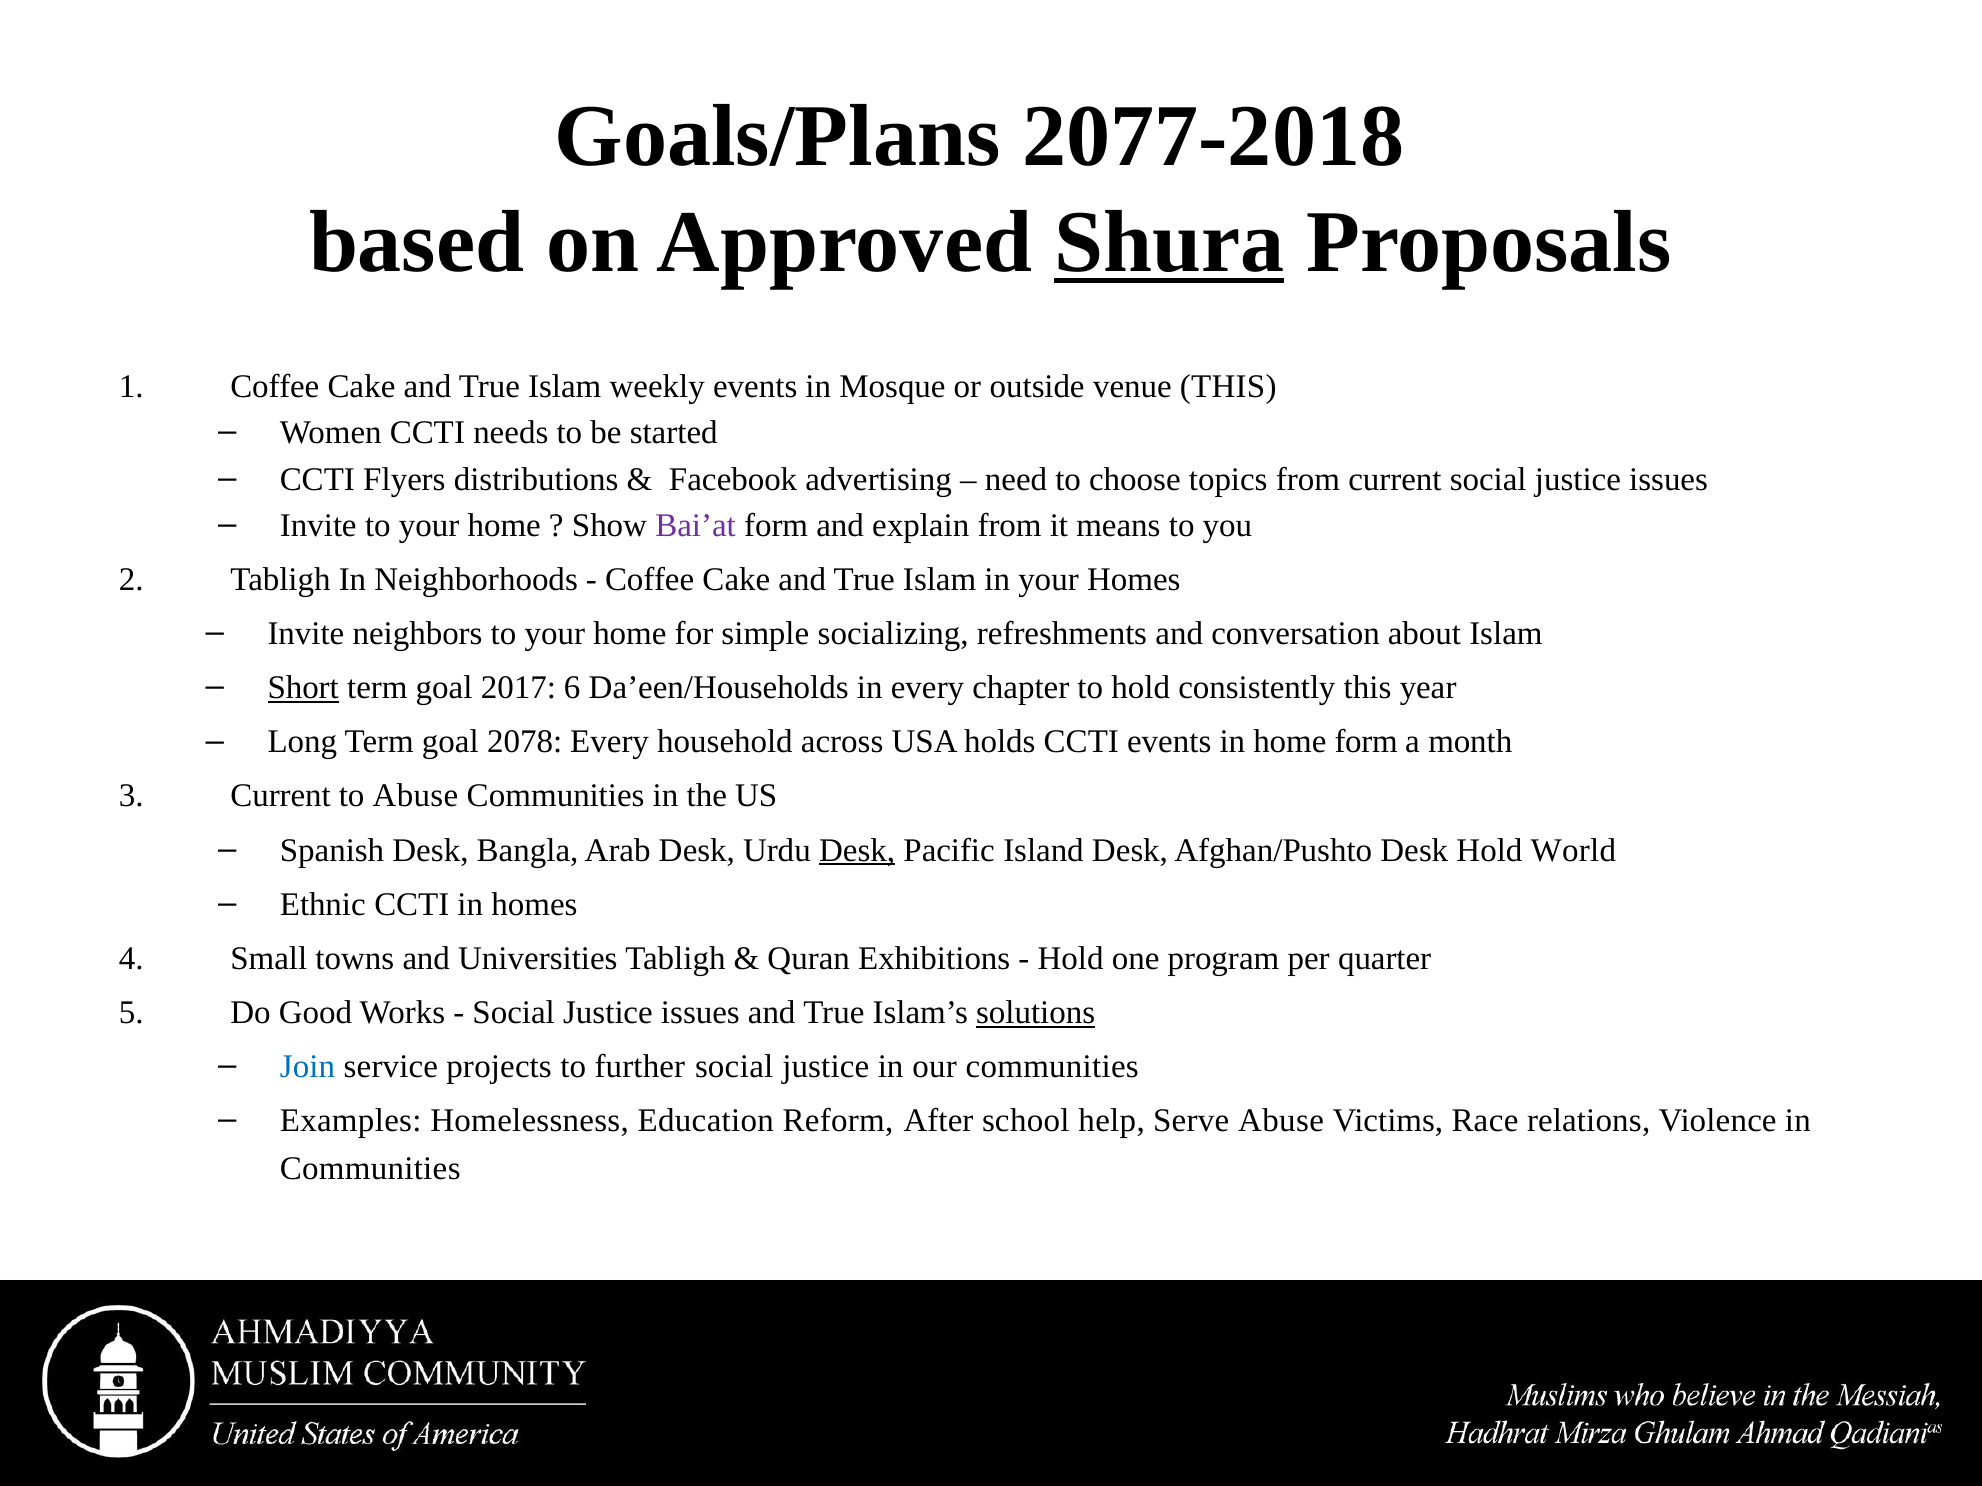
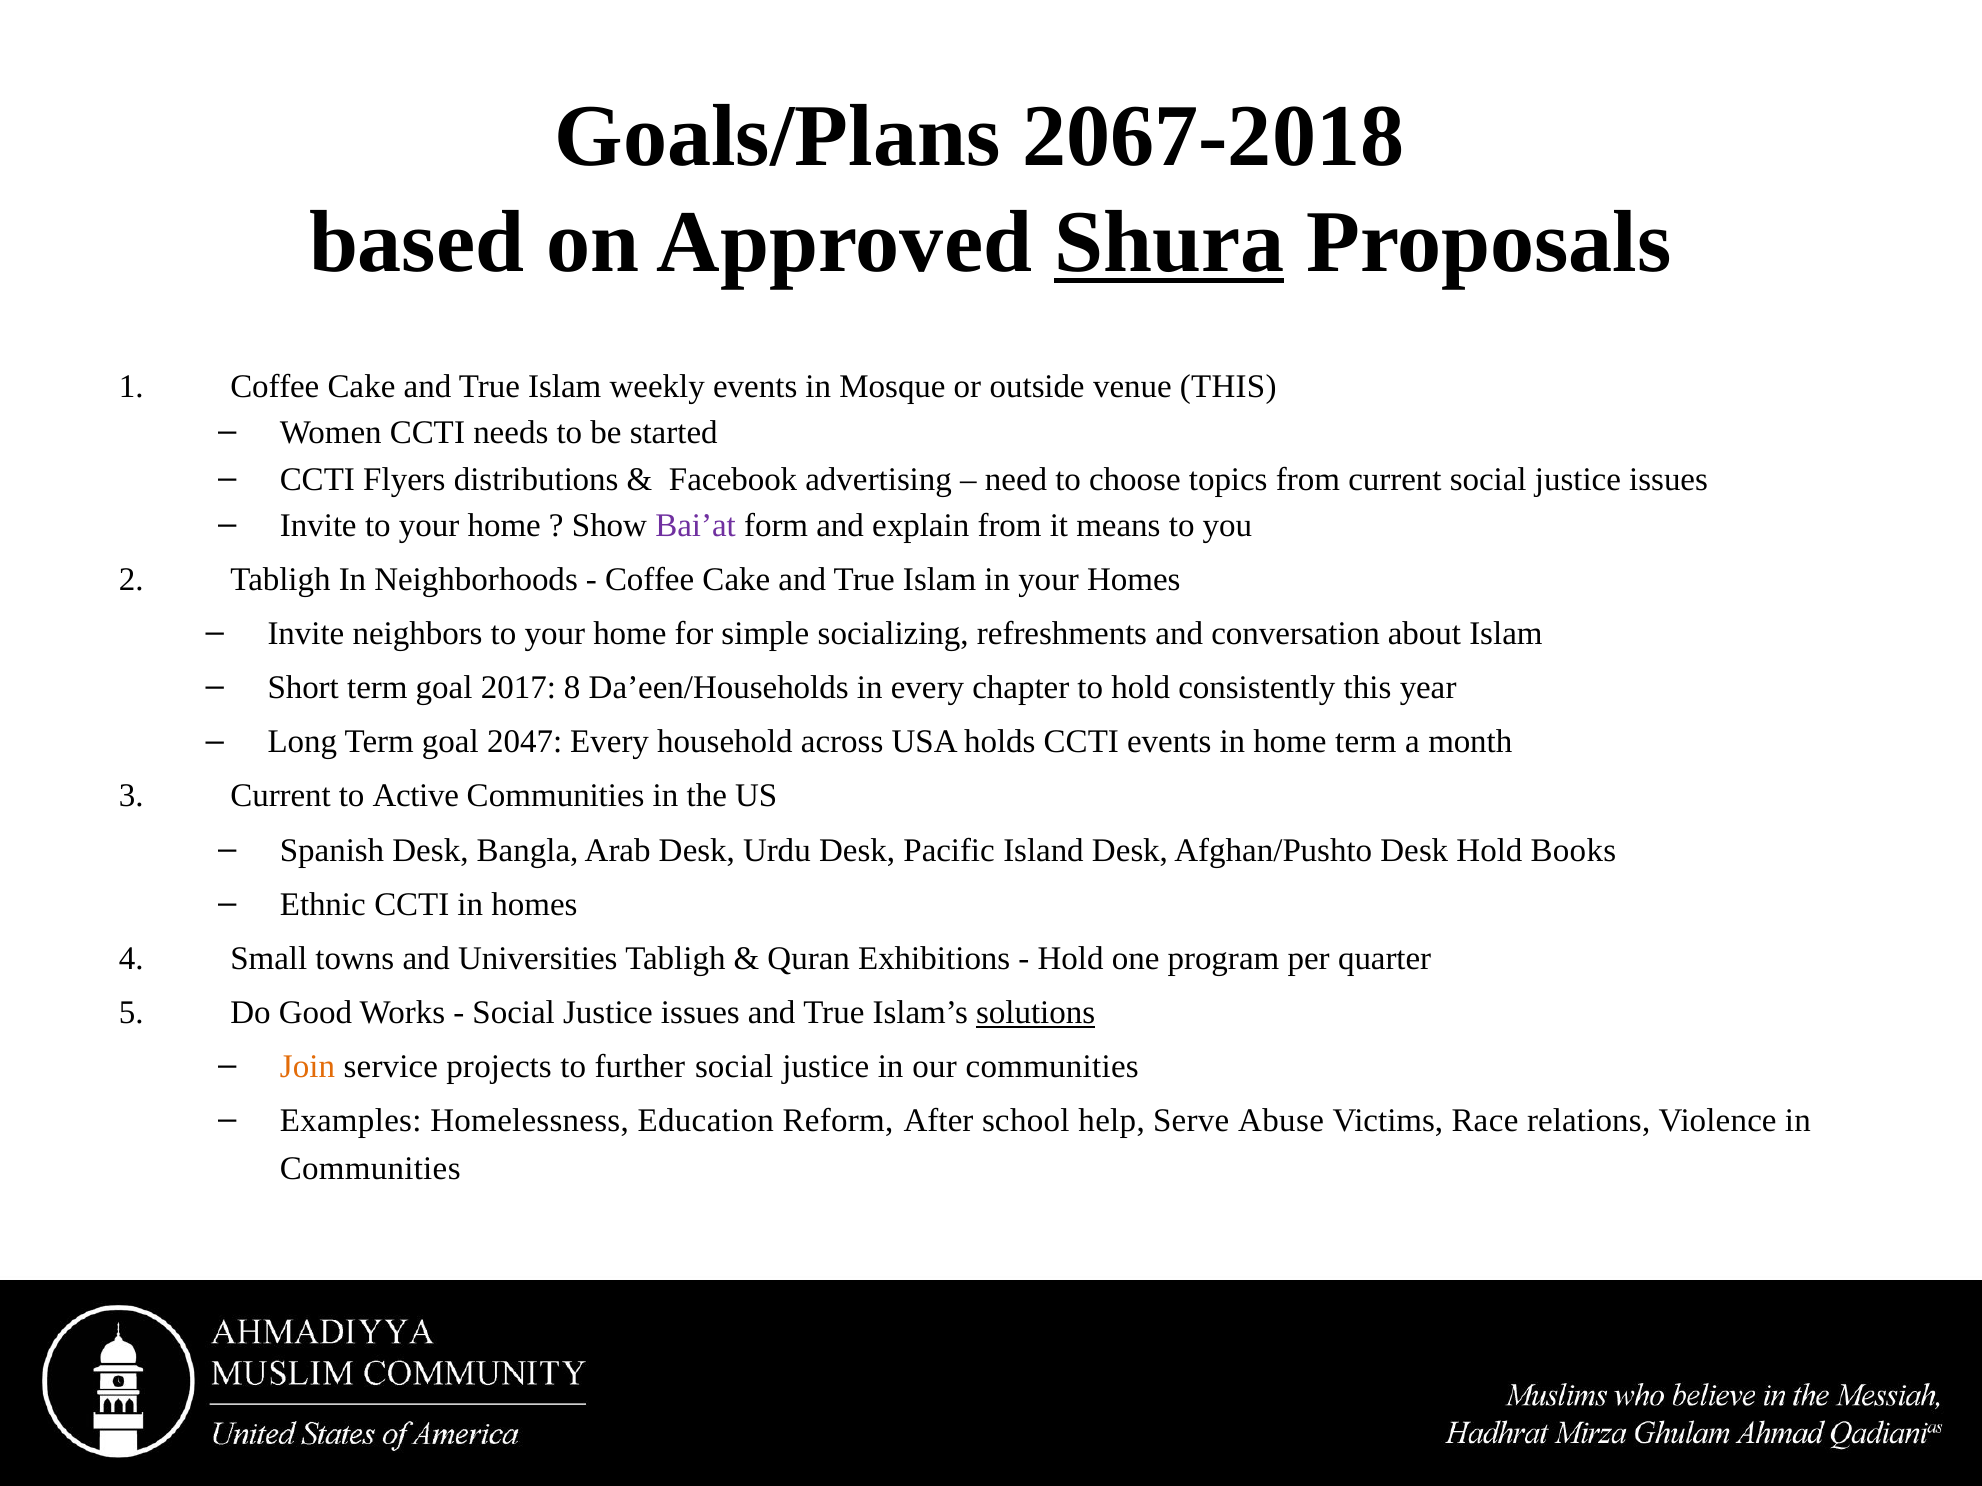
2077-2018: 2077-2018 -> 2067-2018 (1213, 137)
Short underline: present -> none (303, 688)
6: 6 -> 8 (572, 688)
2078: 2078 -> 2047 (525, 742)
home form: form -> term (1366, 742)
to Abuse: Abuse -> Active (416, 796)
Desk underline: present -> none (857, 850)
World: World -> Books (1573, 850)
Join colour: blue -> orange (308, 1067)
